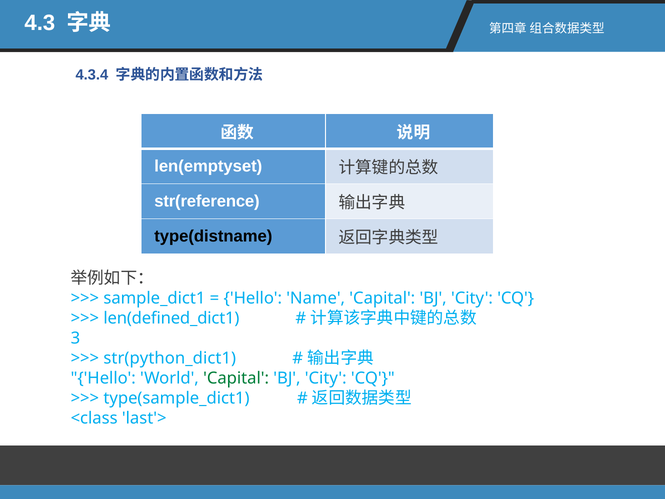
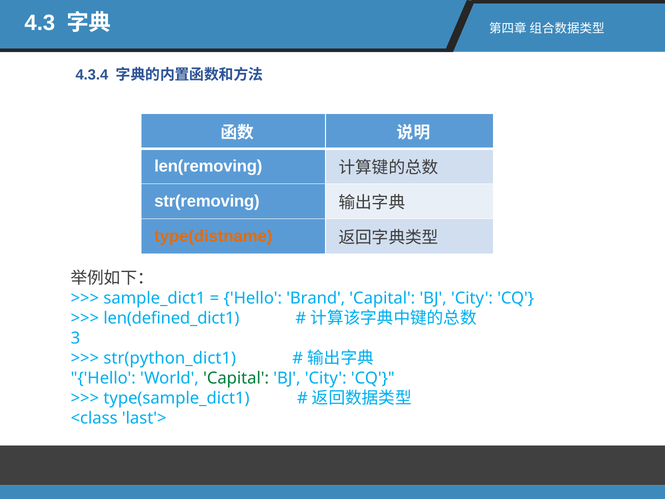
len(emptyset: len(emptyset -> len(removing (208, 166)
str(reference: str(reference -> str(removing (207, 201)
type(distname colour: black -> orange (213, 236)
Name: Name -> Brand (316, 298)
